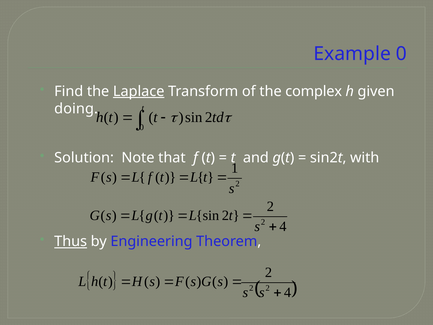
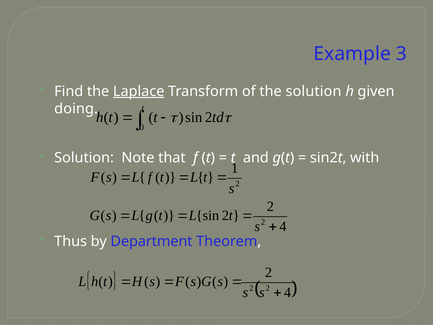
Example 0: 0 -> 3 (401, 54)
the complex: complex -> solution (313, 91)
Thus underline: present -> none (71, 241)
Engineering: Engineering -> Department (151, 241)
